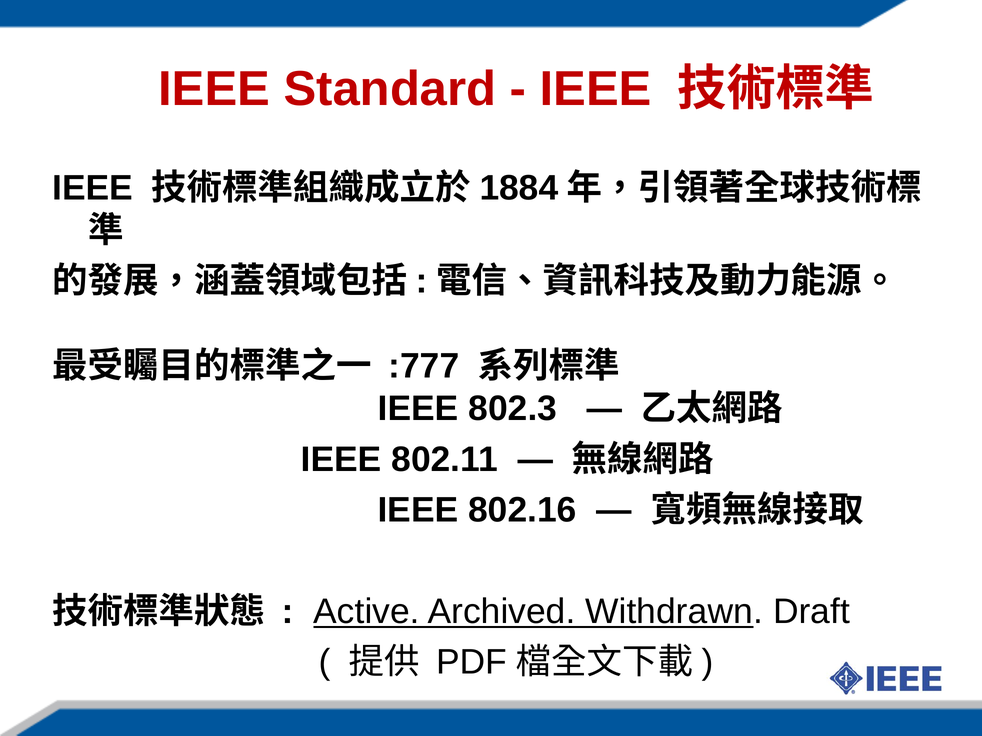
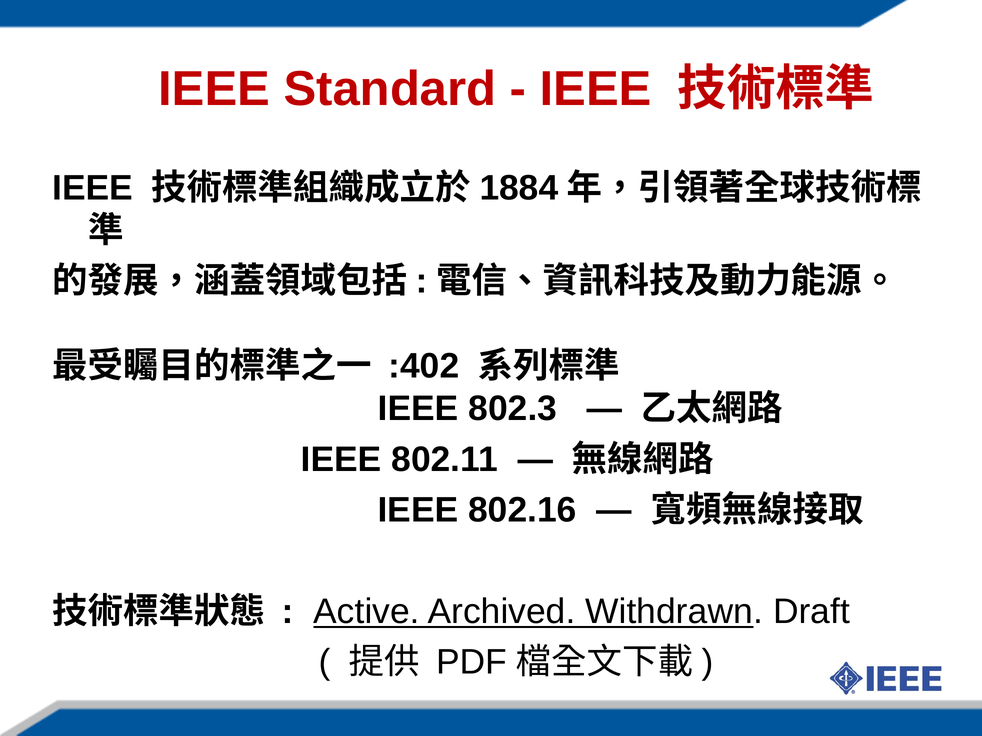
:777: :777 -> :402 (424, 366)
